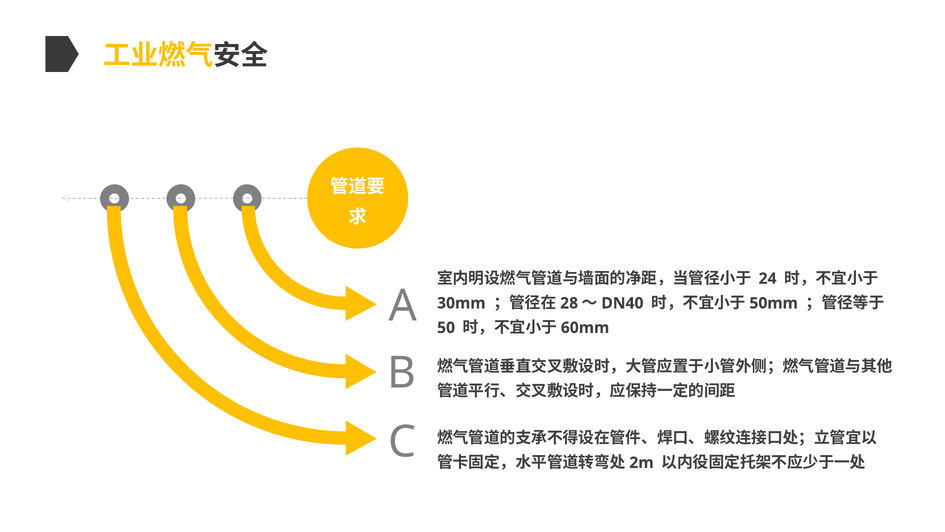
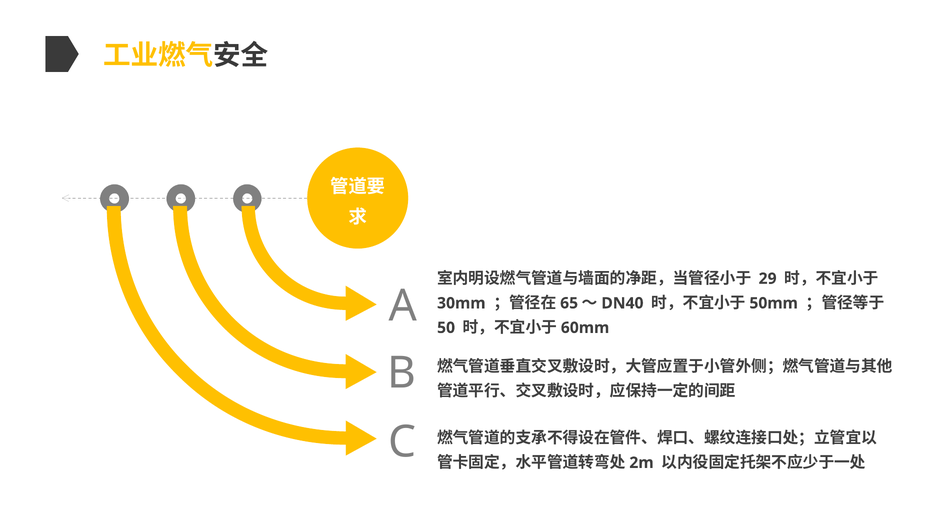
24: 24 -> 29 (768, 278)
28: 28 -> 65 (569, 303)
